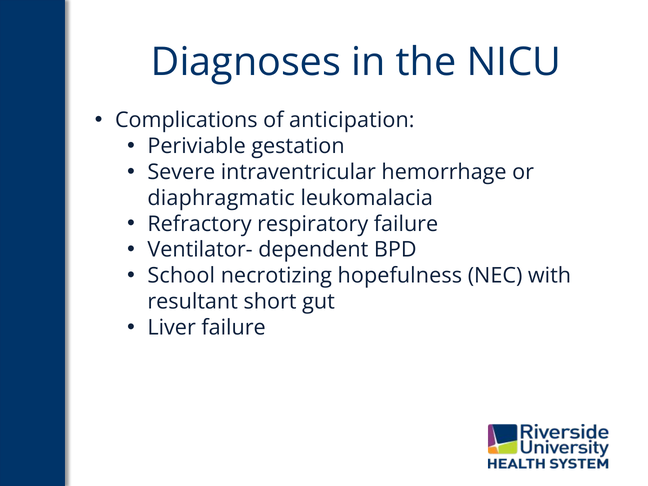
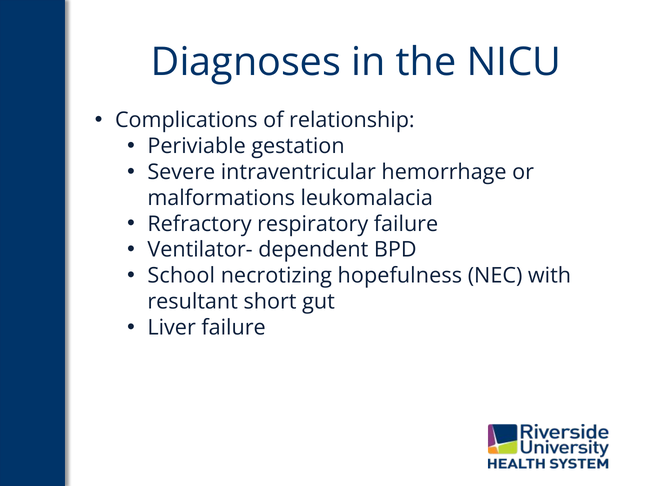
anticipation: anticipation -> relationship (352, 120)
diaphragmatic: diaphragmatic -> malformations (221, 198)
